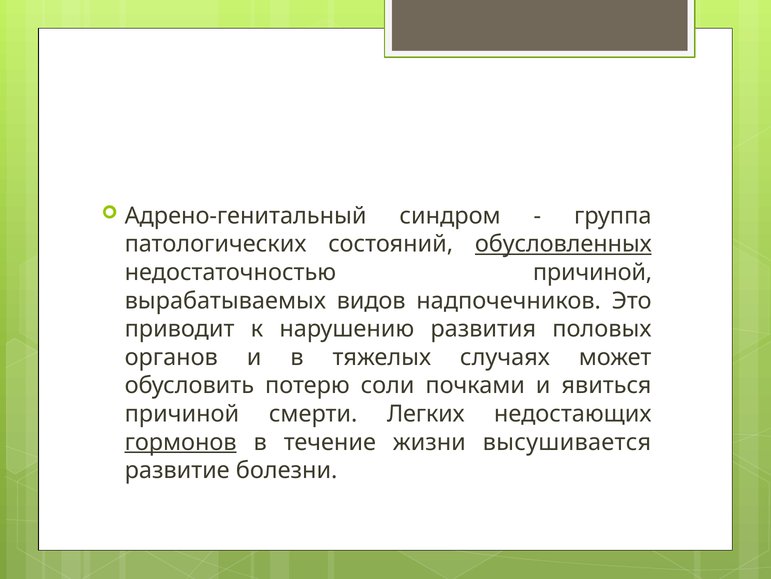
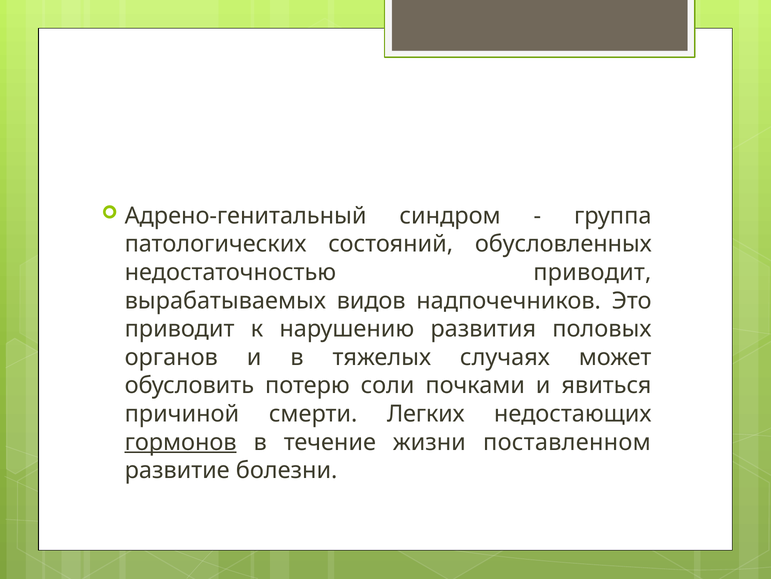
обусловленных underline: present -> none (563, 244)
недостаточностью причиной: причиной -> приводит (592, 272)
высушивается: высушивается -> поставленном (567, 442)
